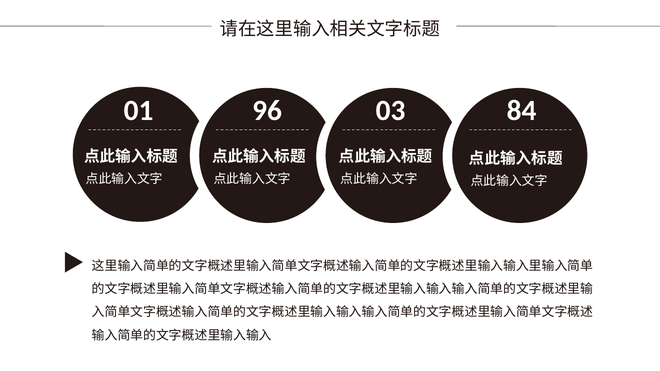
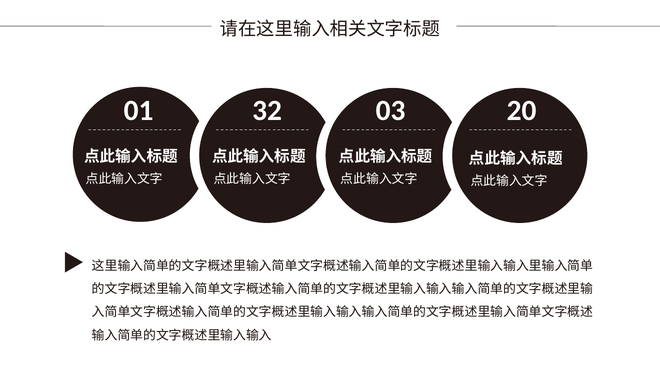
96: 96 -> 32 (267, 111)
84: 84 -> 20 (522, 111)
